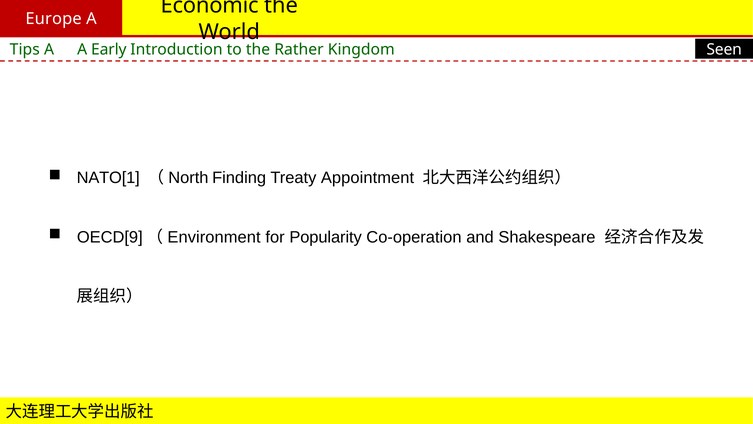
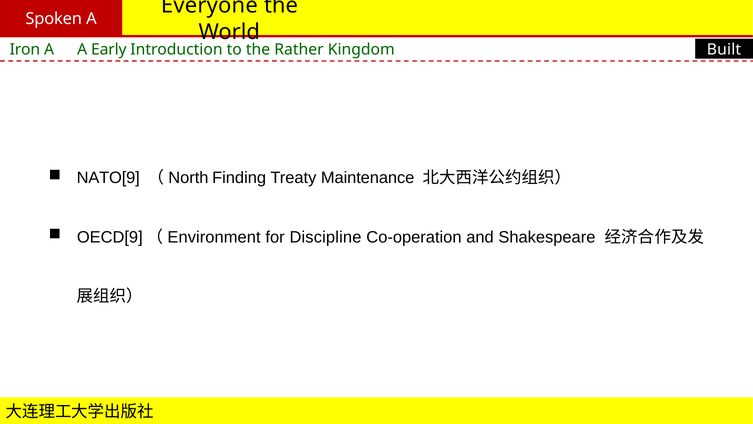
Economic: Economic -> Everyone (209, 6)
Europe: Europe -> Spoken (54, 19)
Tips: Tips -> Iron (25, 49)
Seen: Seen -> Built (724, 50)
NATO[1: NATO[1 -> NATO[9 (108, 178)
Appointment: Appointment -> Maintenance (368, 178)
Popularity: Popularity -> Discipline (325, 237)
